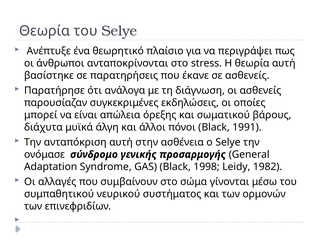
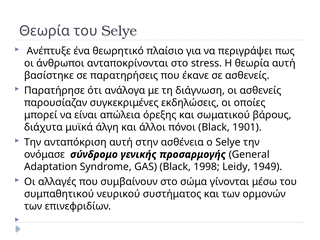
1991: 1991 -> 1901 (247, 127)
1982: 1982 -> 1949 (268, 167)
